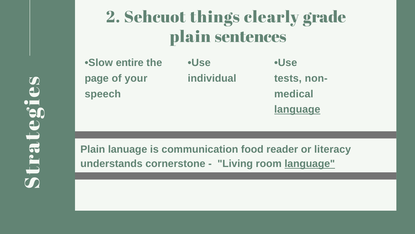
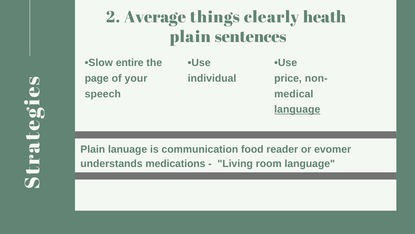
Sehcuot: Sehcuot -> Average (155, 17)
grade: grade -> heath (325, 17)
tests: tests -> price (288, 78)
literacy: literacy -> evomer (333, 149)
cornerstone: cornerstone -> medications (175, 163)
language underline: present -> none (310, 163)
